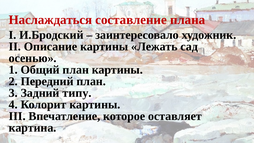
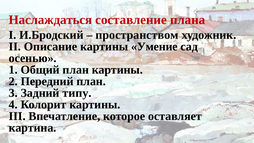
заинтересовало: заинтересовало -> пространством (137, 35)
Лежать: Лежать -> Умение (154, 47)
